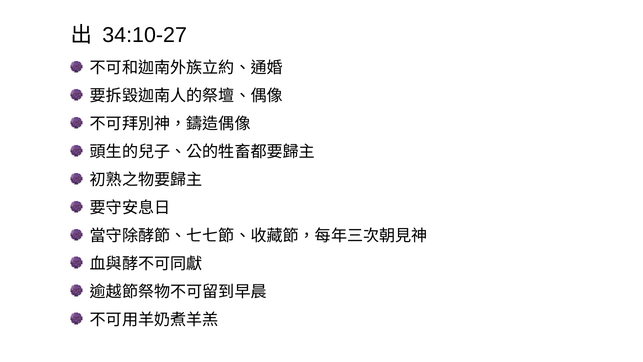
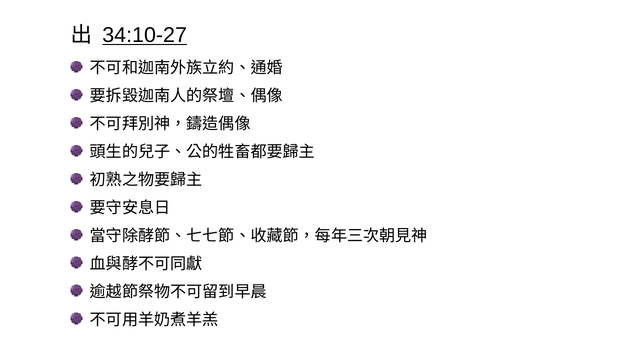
34:10-27 underline: none -> present (145, 35)
